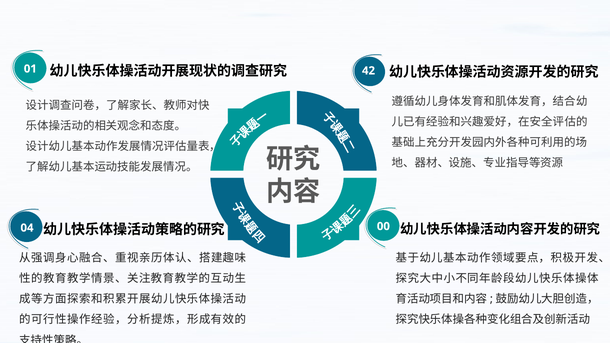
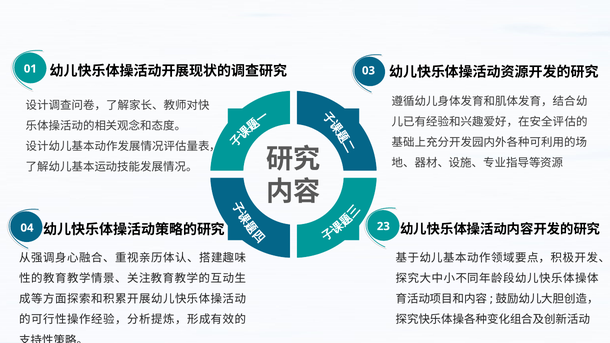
42: 42 -> 03 (368, 71)
00: 00 -> 23 (383, 226)
